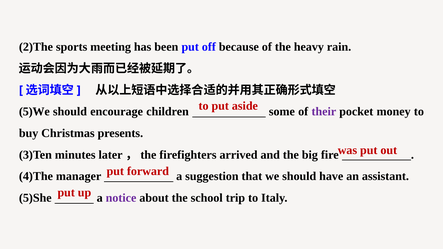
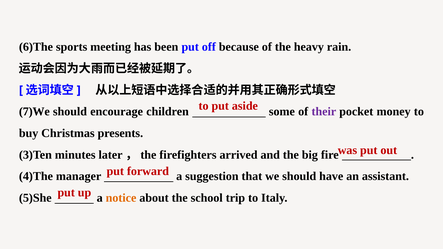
2)The: 2)The -> 6)The (36, 47)
5)We: 5)We -> 7)We (34, 112)
notice colour: purple -> orange (121, 198)
